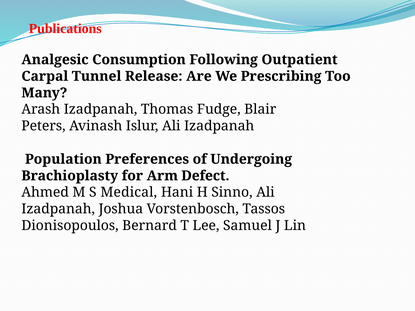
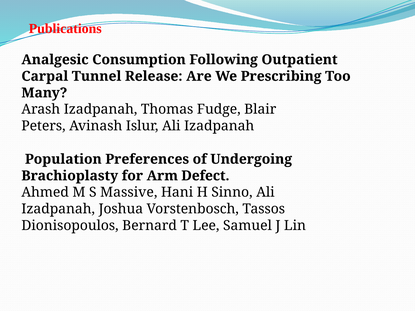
Medical: Medical -> Massive (129, 193)
